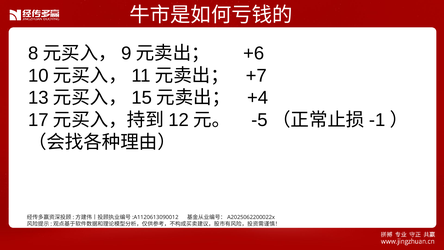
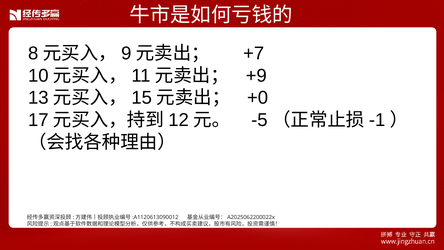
+6: +6 -> +7 (254, 53)
+7: +7 -> +9 (256, 76)
+4: +4 -> +0 (258, 98)
